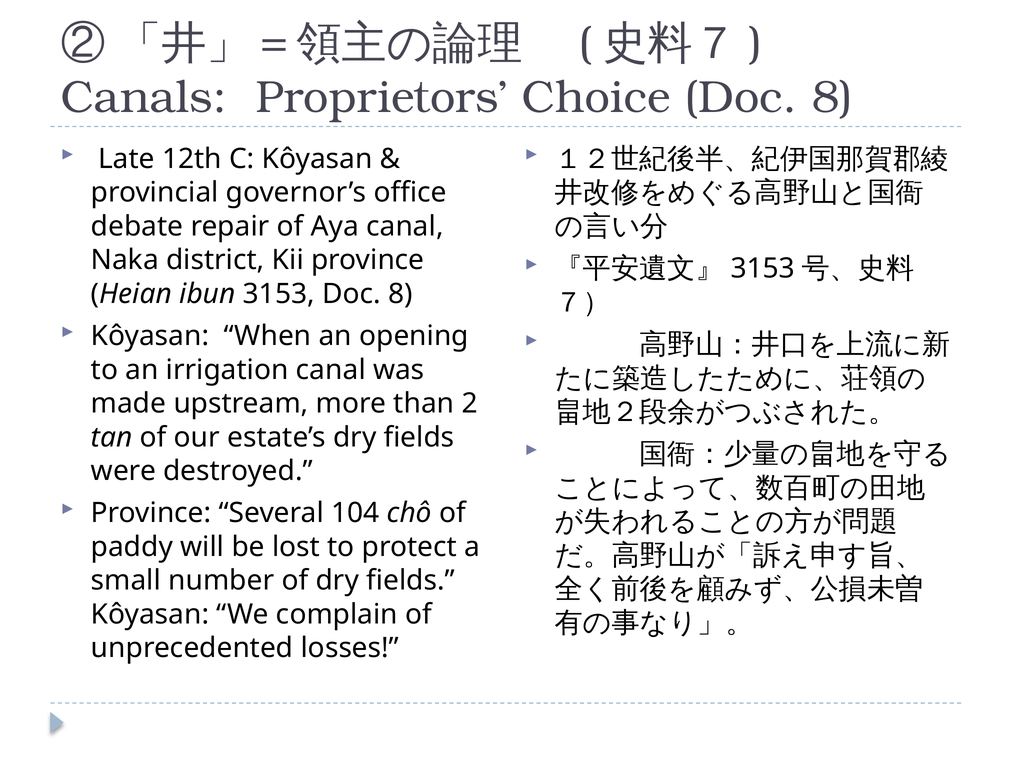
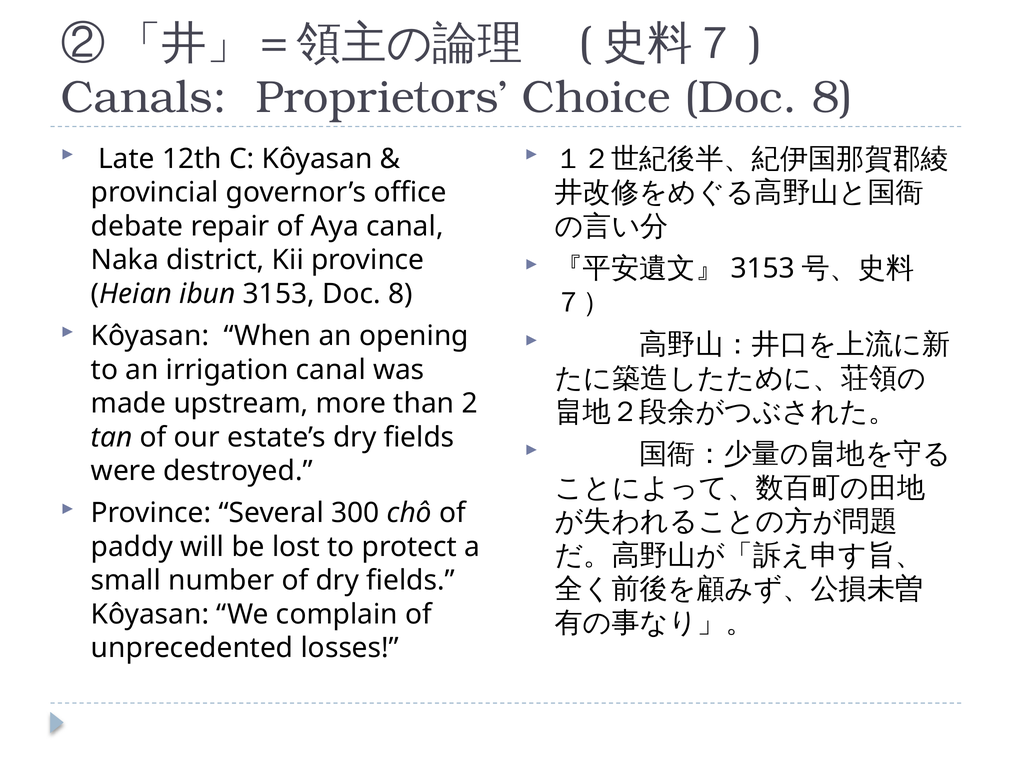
104: 104 -> 300 (355, 513)
